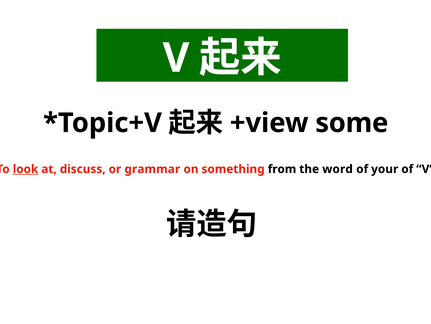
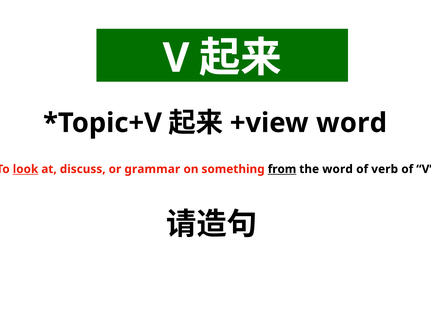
some: some -> word (352, 123)
from underline: none -> present (282, 169)
your: your -> verb (385, 169)
